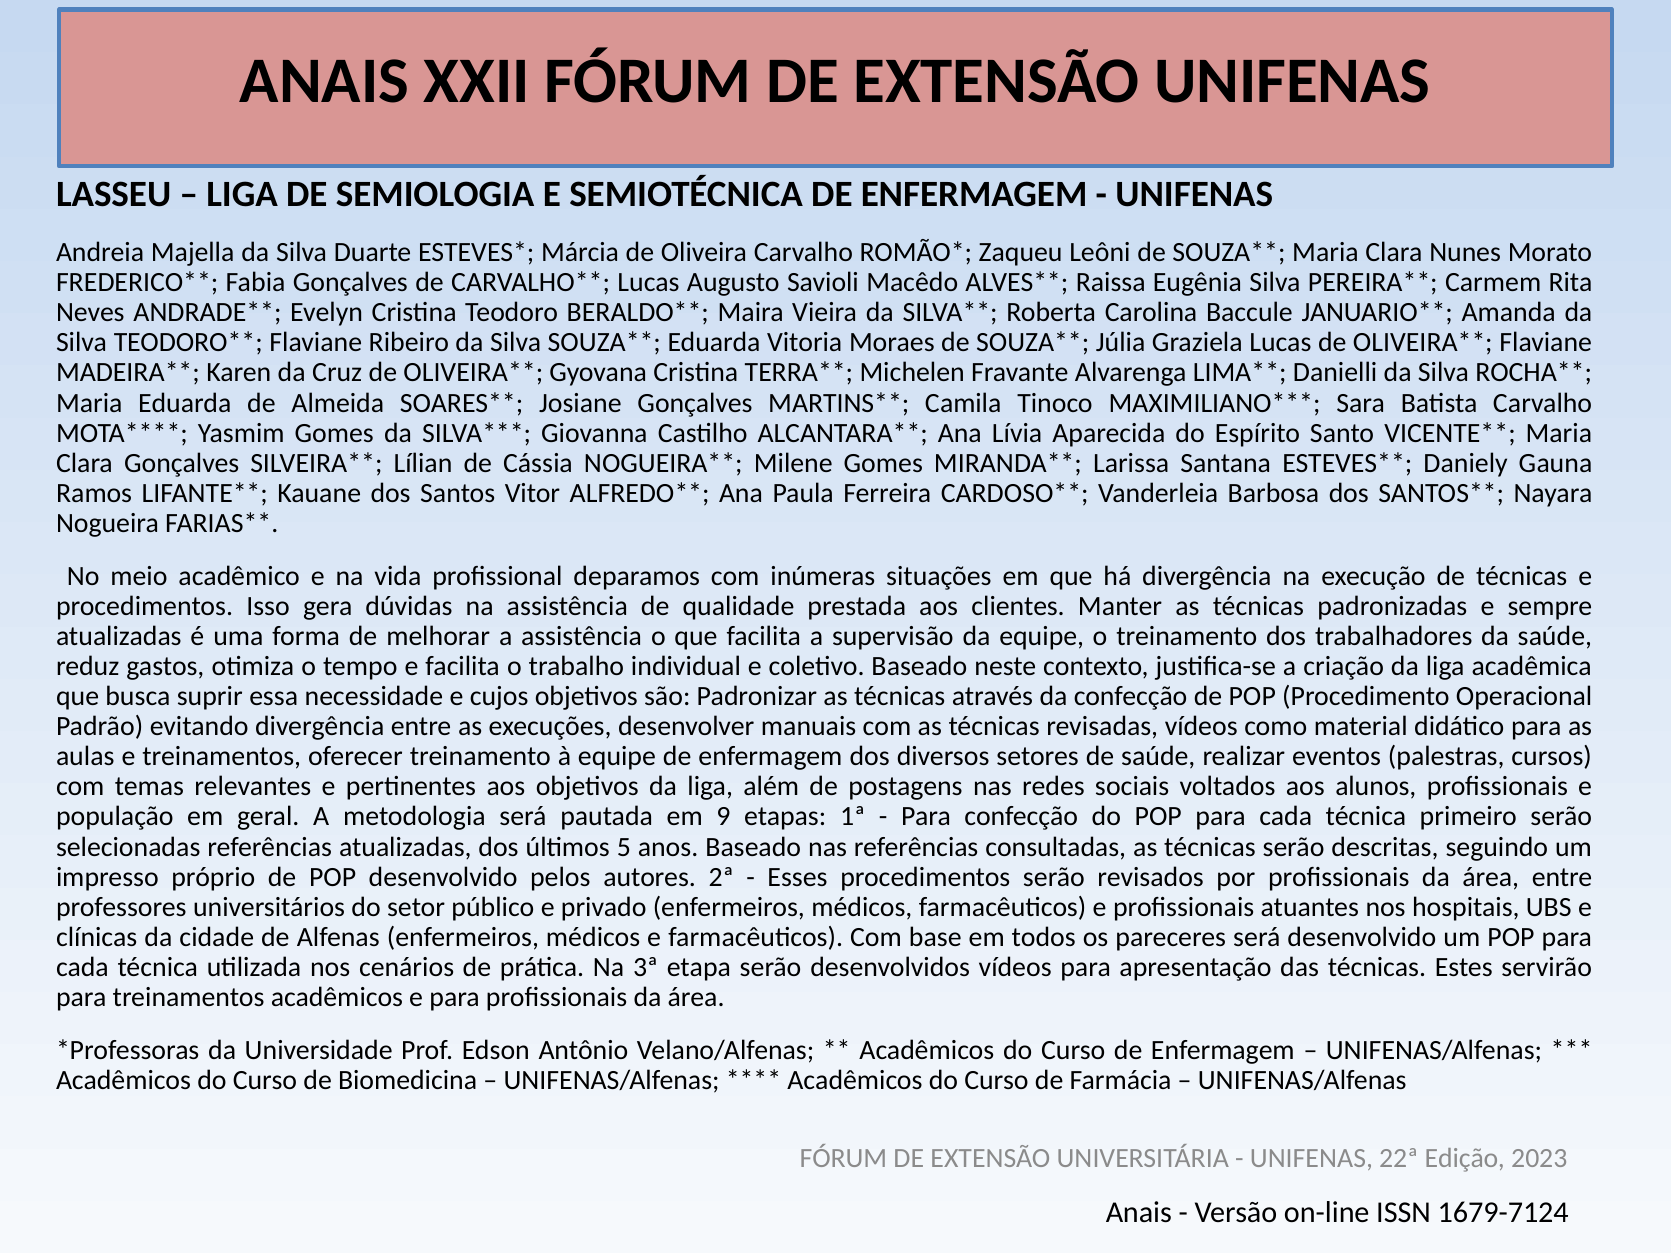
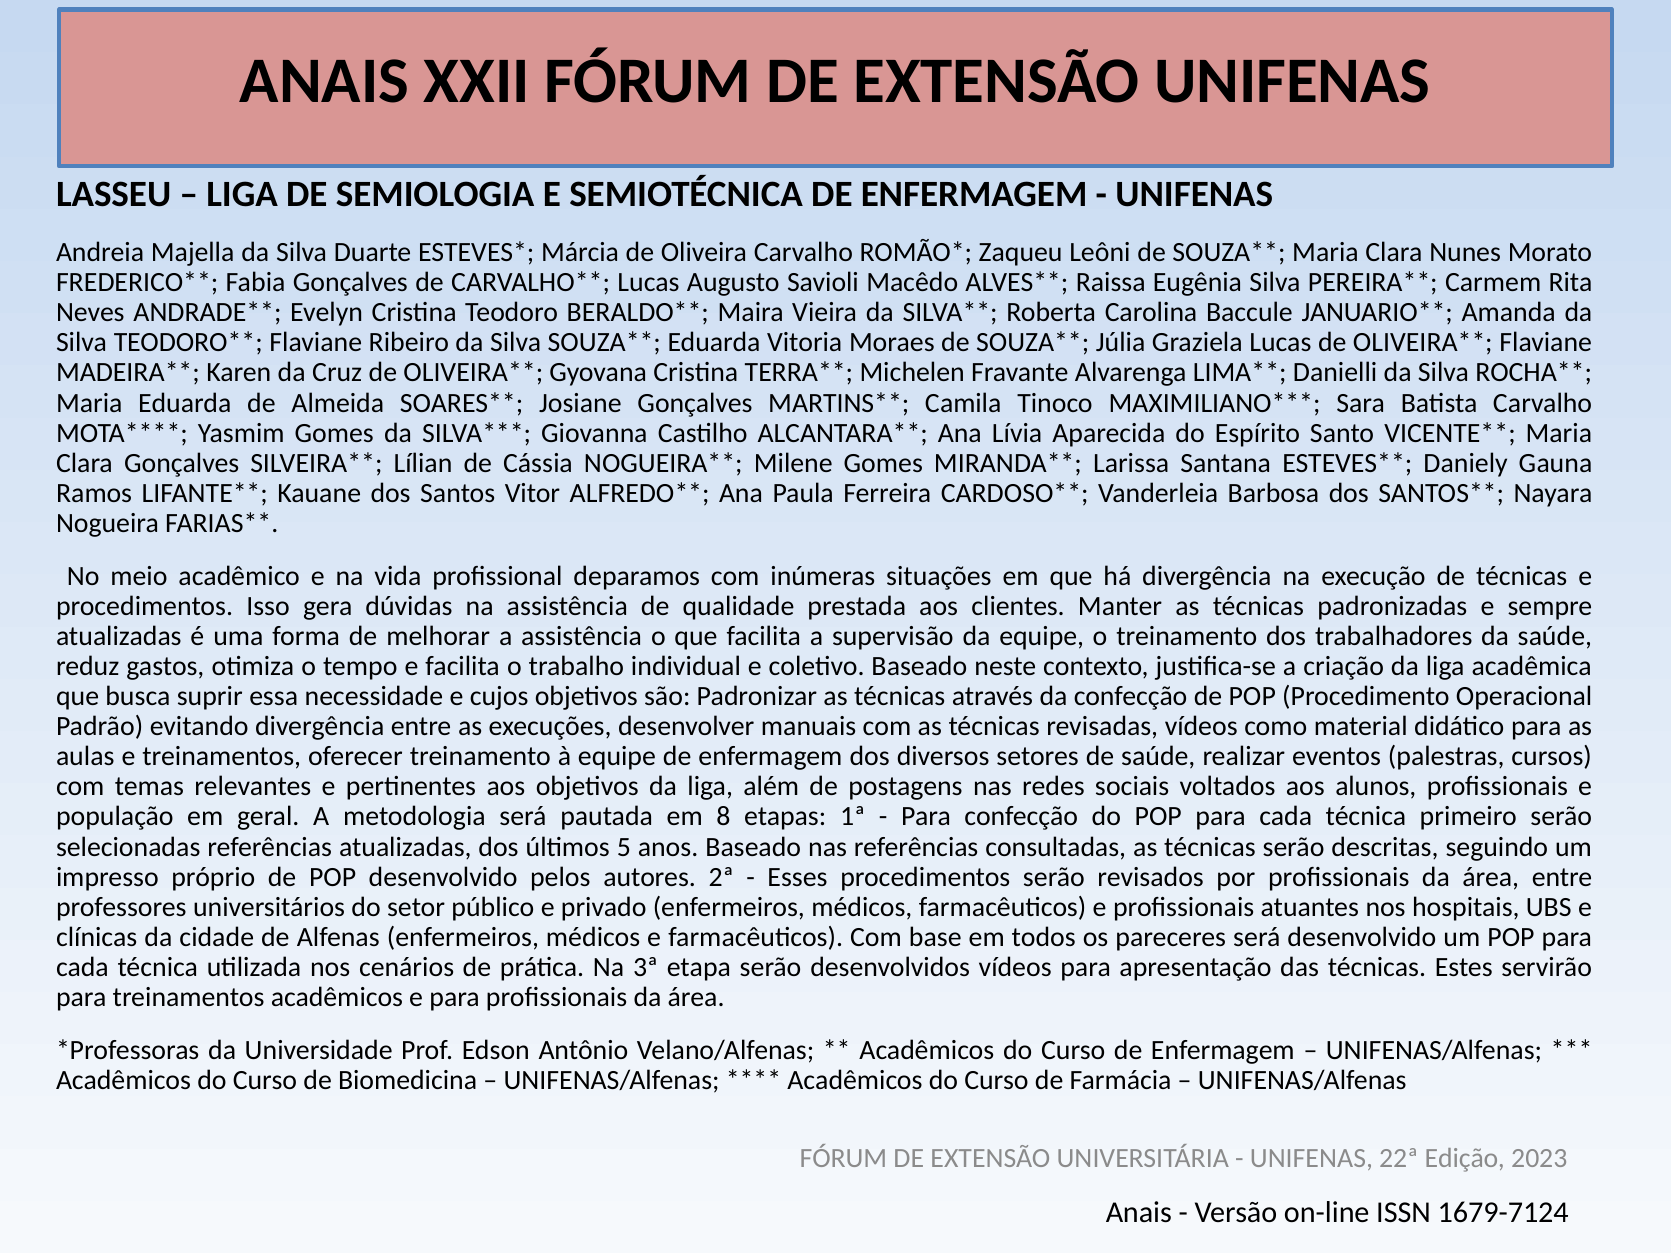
9: 9 -> 8 (723, 817)
